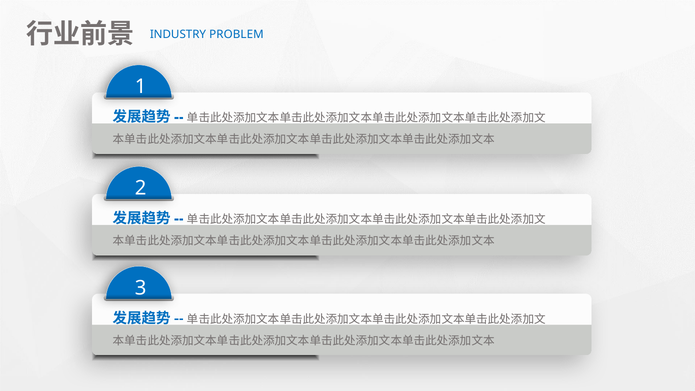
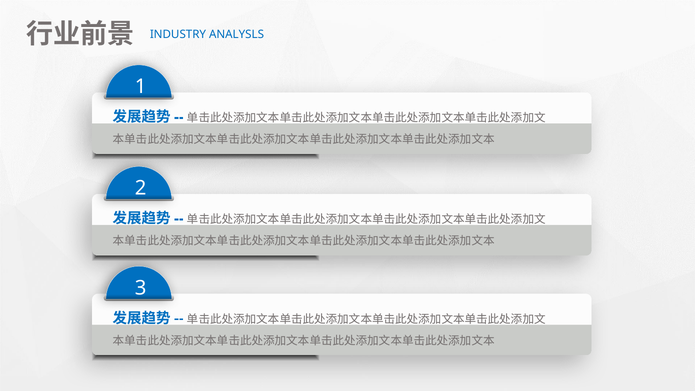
PROBLEM: PROBLEM -> ANALYSLS (237, 35)
